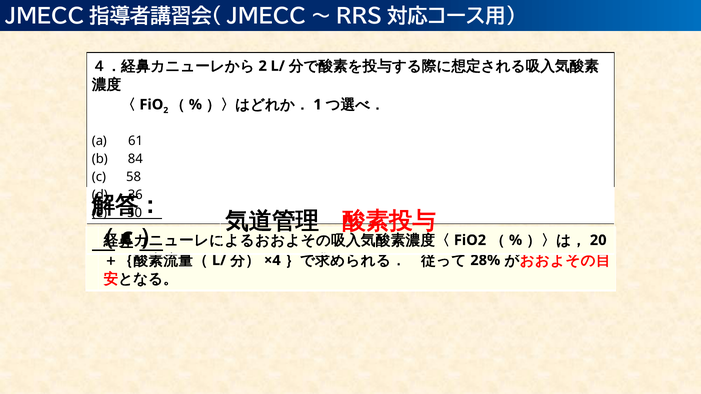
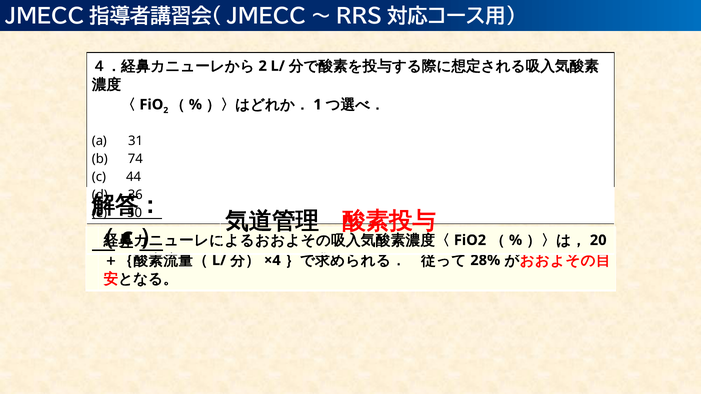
61: 61 -> 31 (136, 141)
84: 84 -> 74 (135, 159)
58: 58 -> 44 (134, 177)
